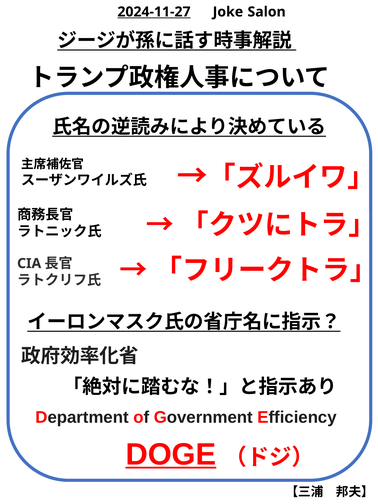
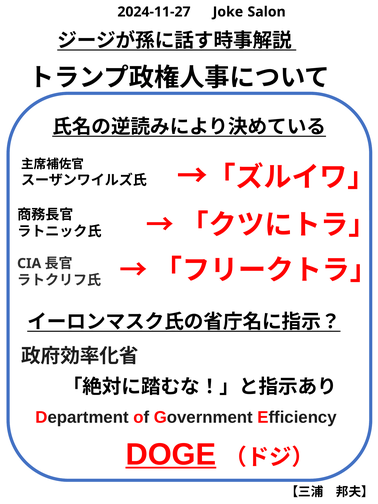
2024-11-27 underline: present -> none (154, 12)
